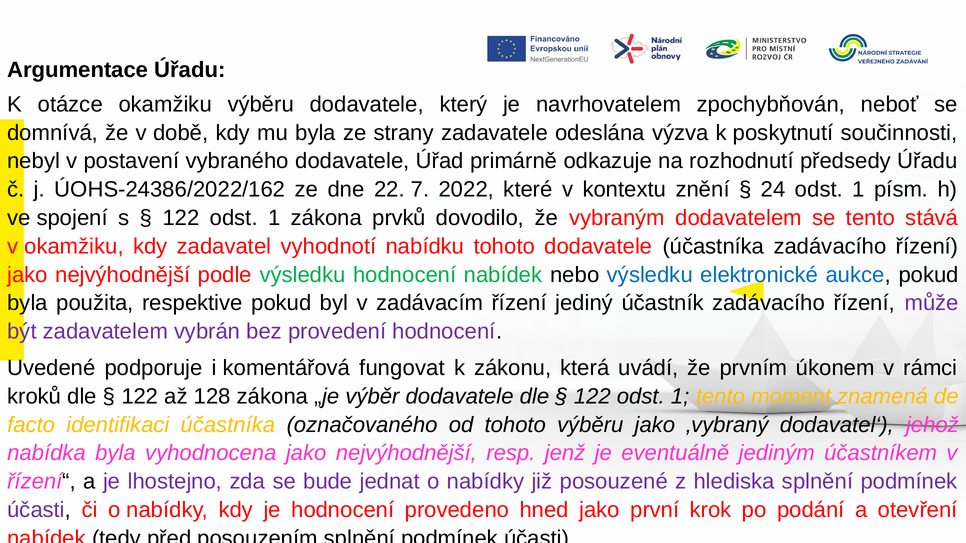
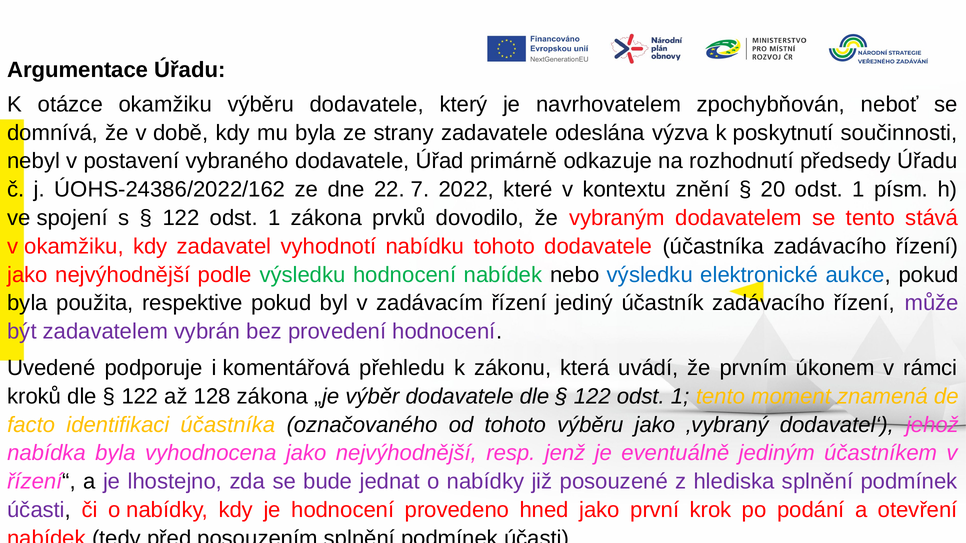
24: 24 -> 20 (773, 190)
fungovat: fungovat -> přehledu (402, 368)
